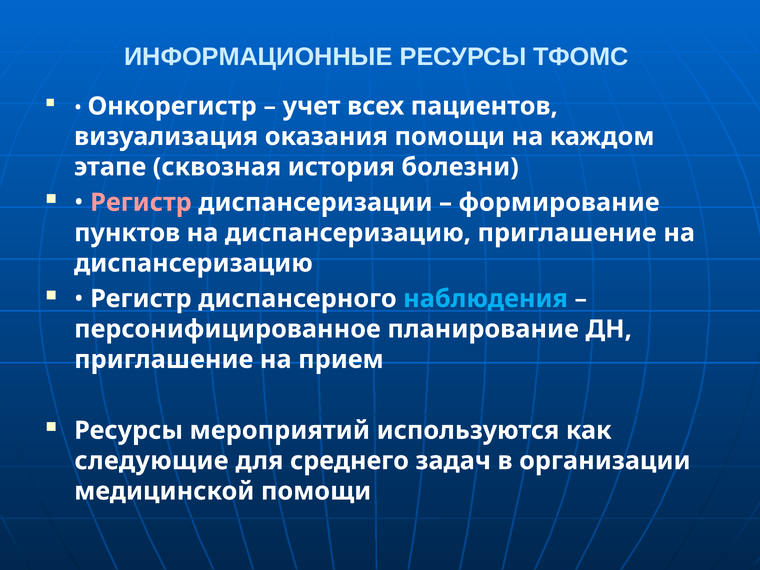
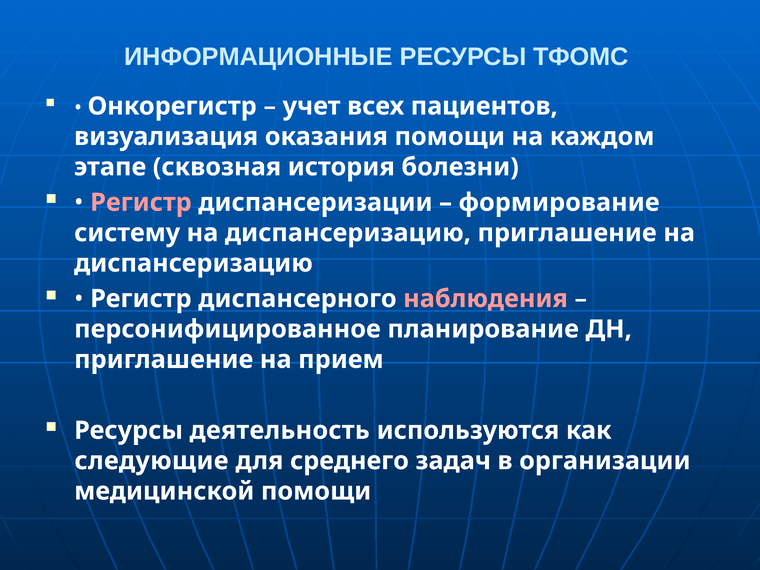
пунктов: пунктов -> систему (127, 233)
наблюдения colour: light blue -> pink (485, 299)
мероприятий: мероприятий -> деятельность (280, 430)
